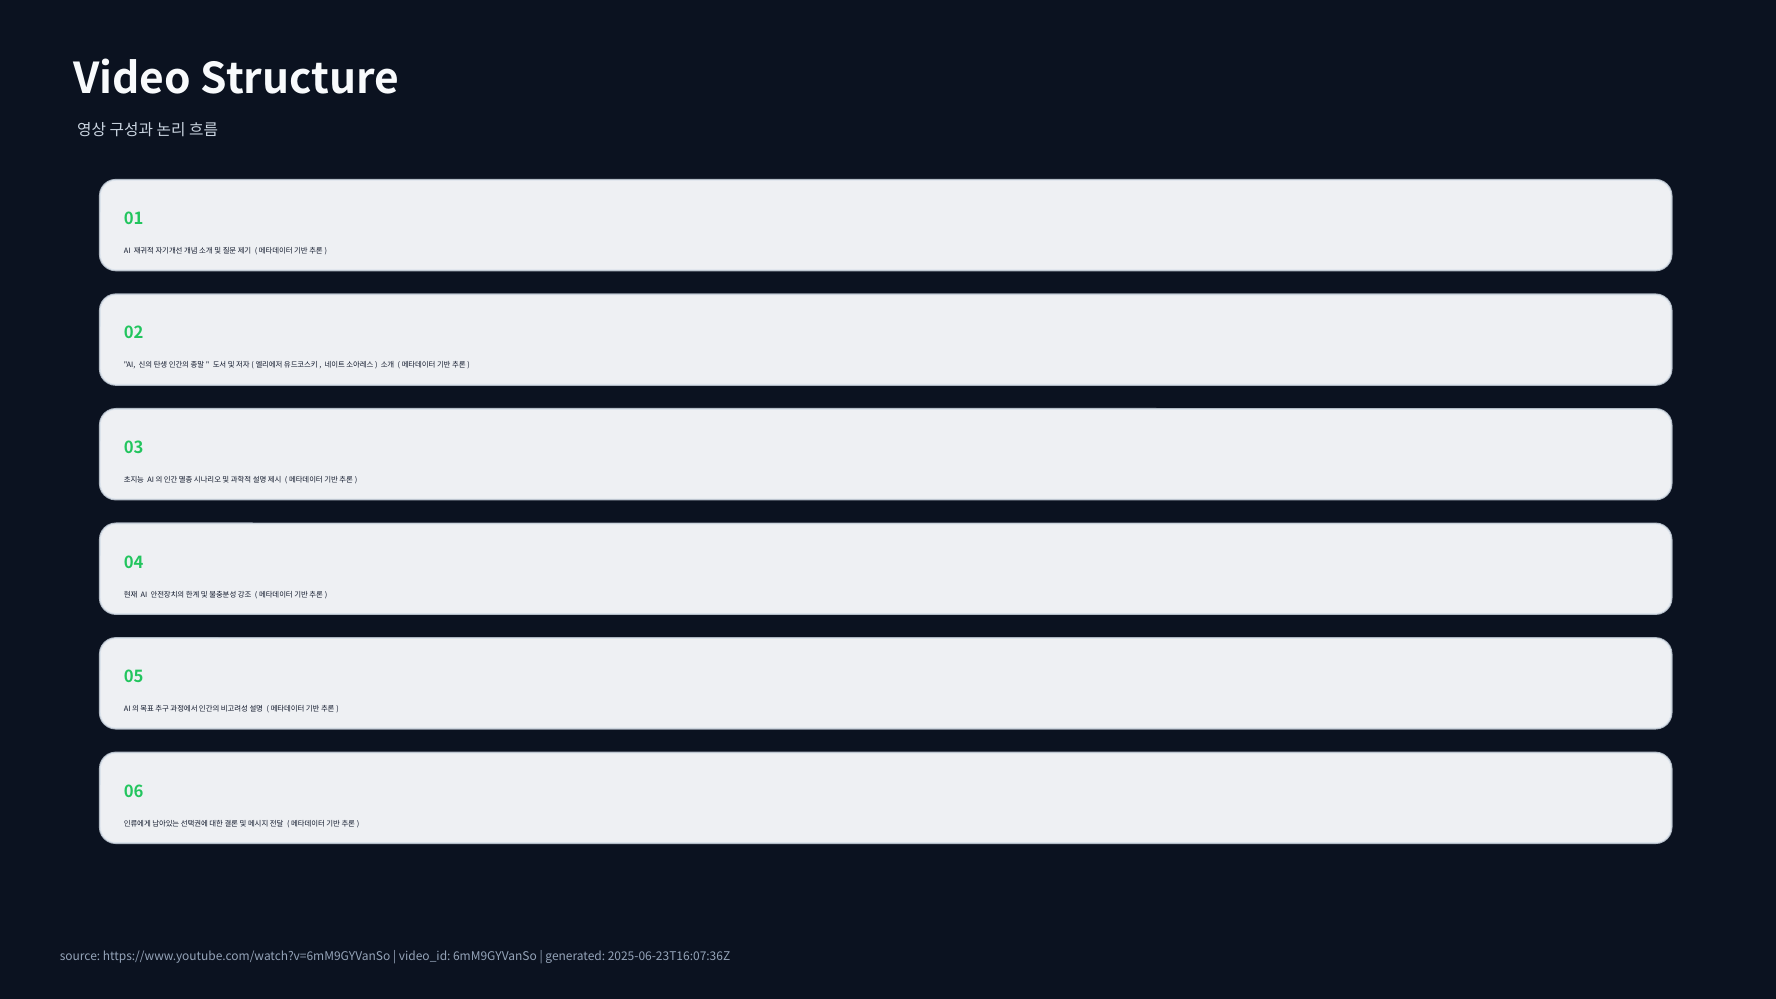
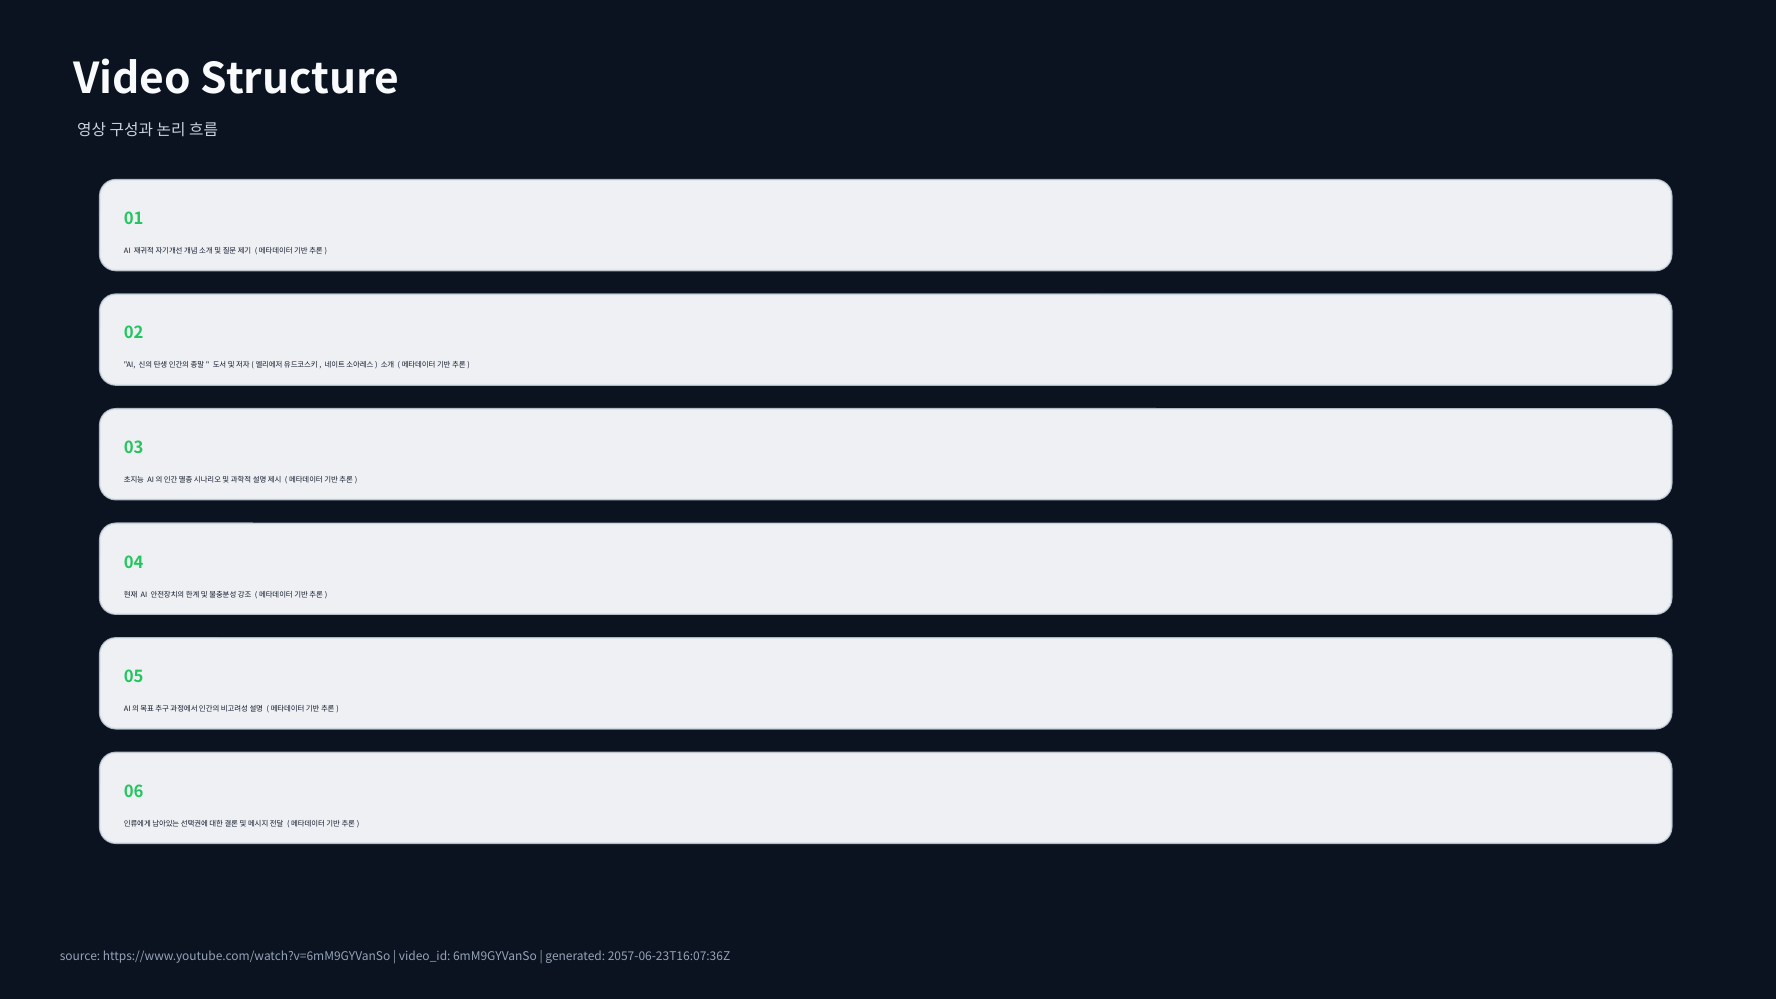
2025-06-23T16:07:36Z: 2025-06-23T16:07:36Z -> 2057-06-23T16:07:36Z (669, 957)
